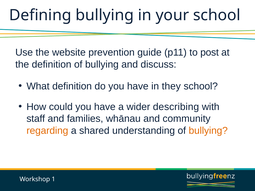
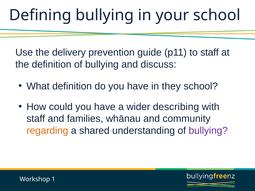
website: website -> delivery (69, 53)
to post: post -> staff (210, 53)
bullying colour: orange -> purple (208, 131)
